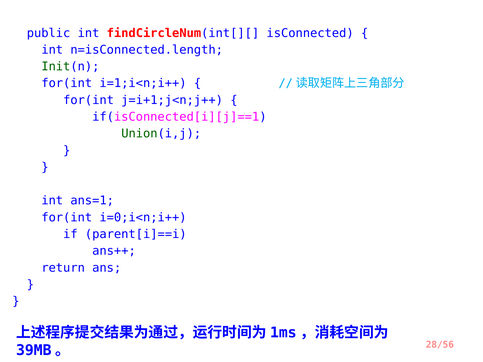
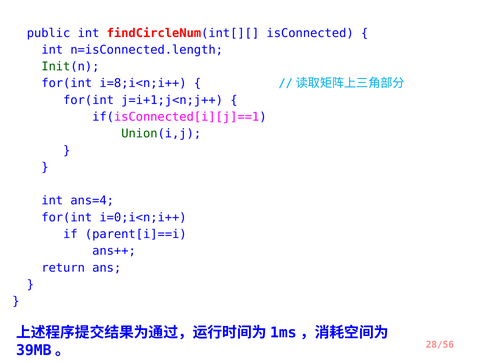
i=1;i<n;i++: i=1;i<n;i++ -> i=8;i<n;i++ (143, 83)
ans=1: ans=1 -> ans=4 (92, 201)
